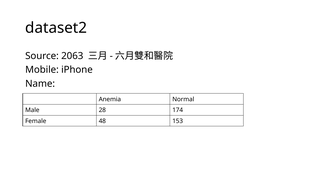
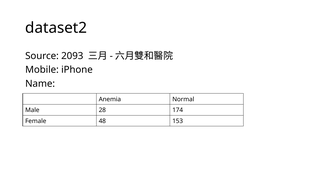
2063: 2063 -> 2093 (72, 56)
